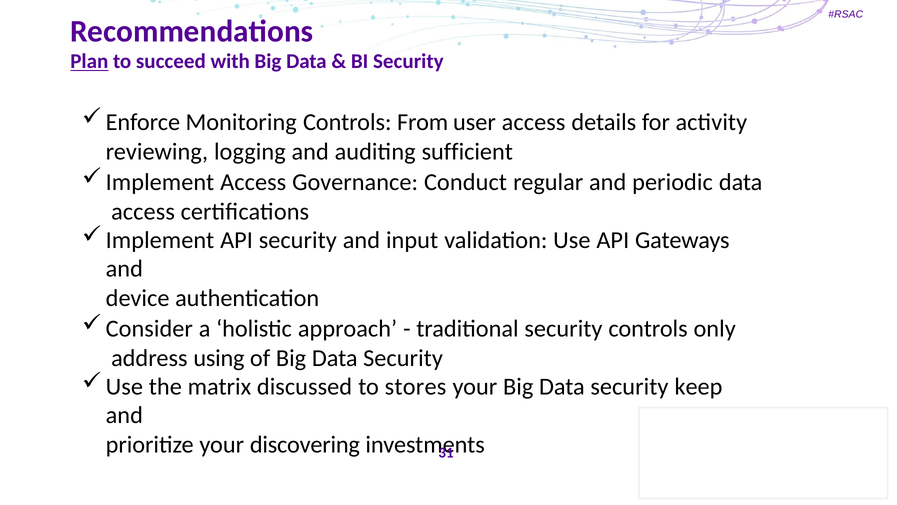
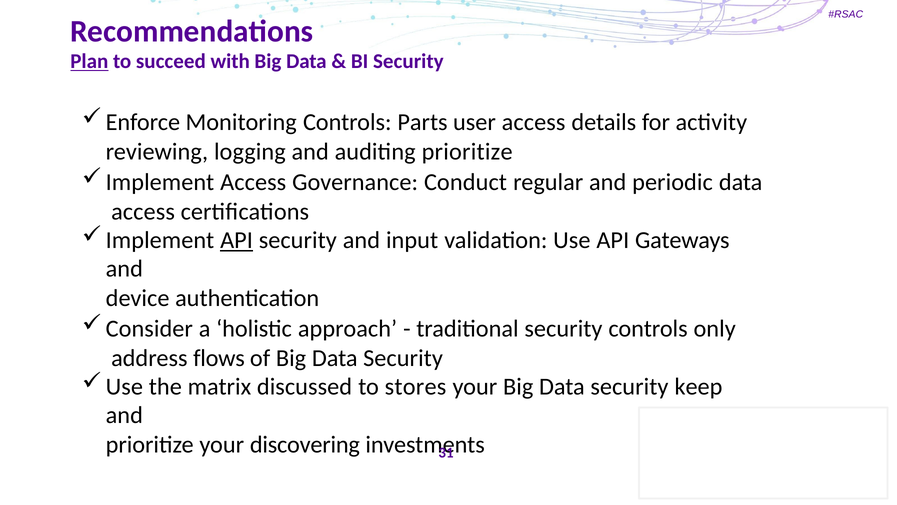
From: From -> Parts (423, 122)
auditing sufficient: sufficient -> prioritize (467, 151)
API underline: none -> present (237, 240)
using: using -> flows (219, 358)
